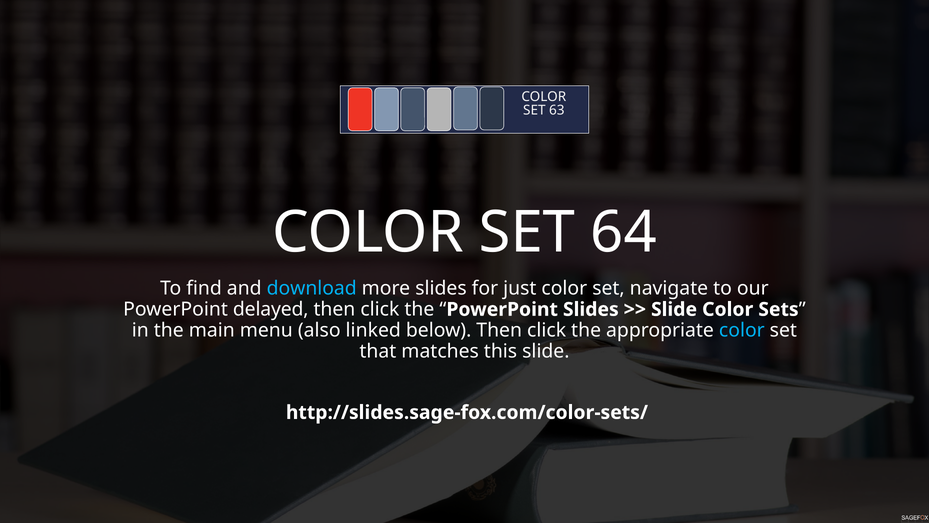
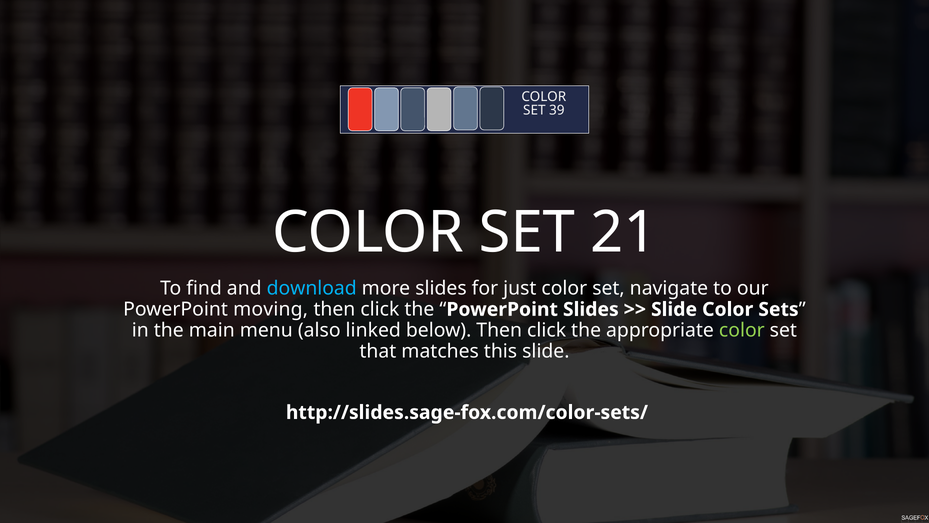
63: 63 -> 39 (557, 110)
64: 64 -> 21 (624, 232)
delayed: delayed -> moving (271, 309)
color colour: light blue -> light green (742, 330)
